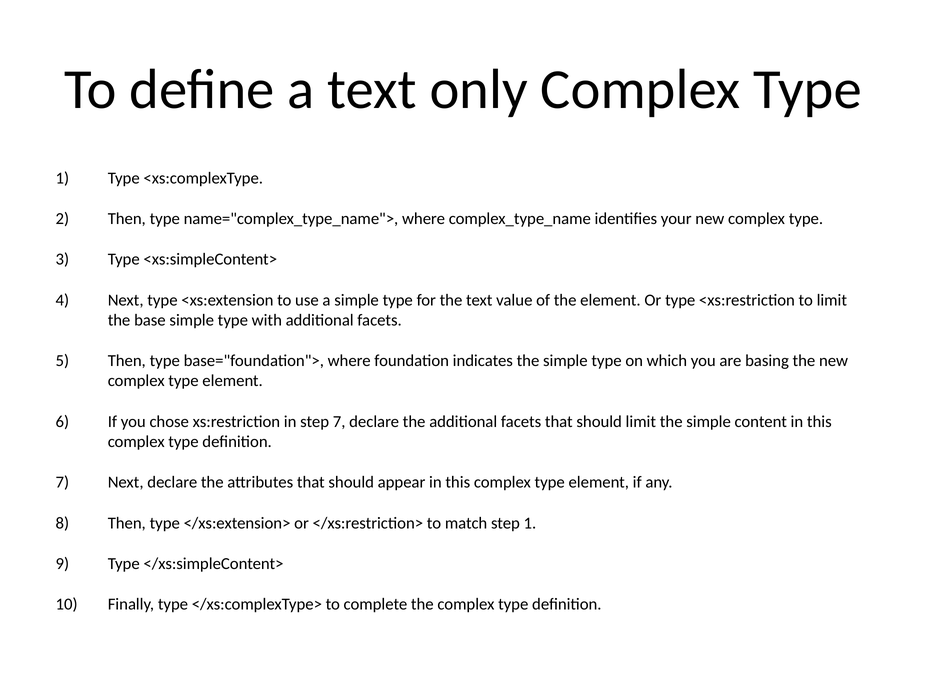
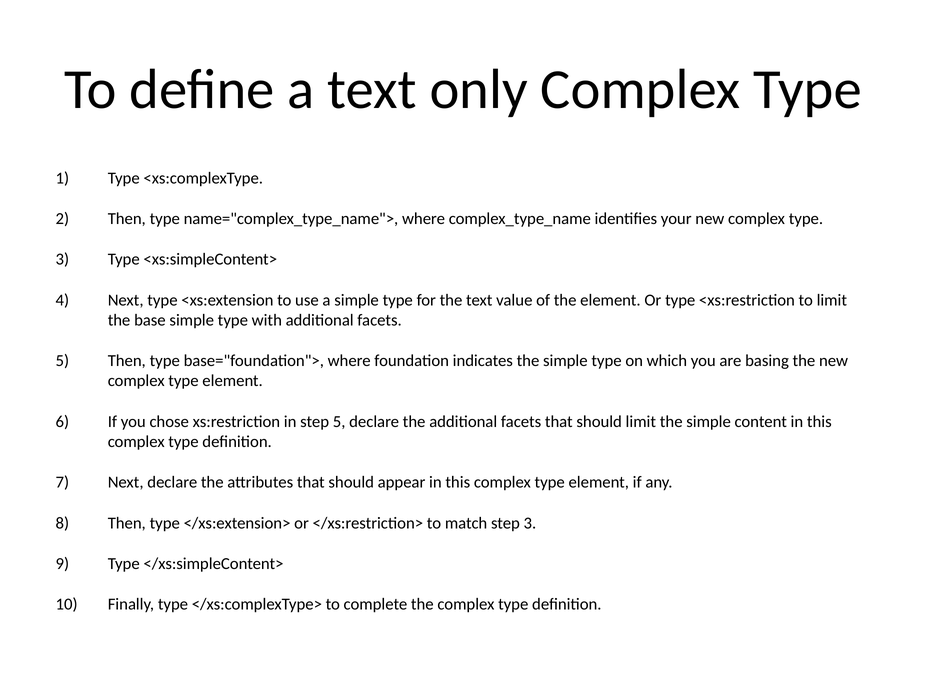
step 7: 7 -> 5 (339, 422)
step 1: 1 -> 3 (530, 523)
